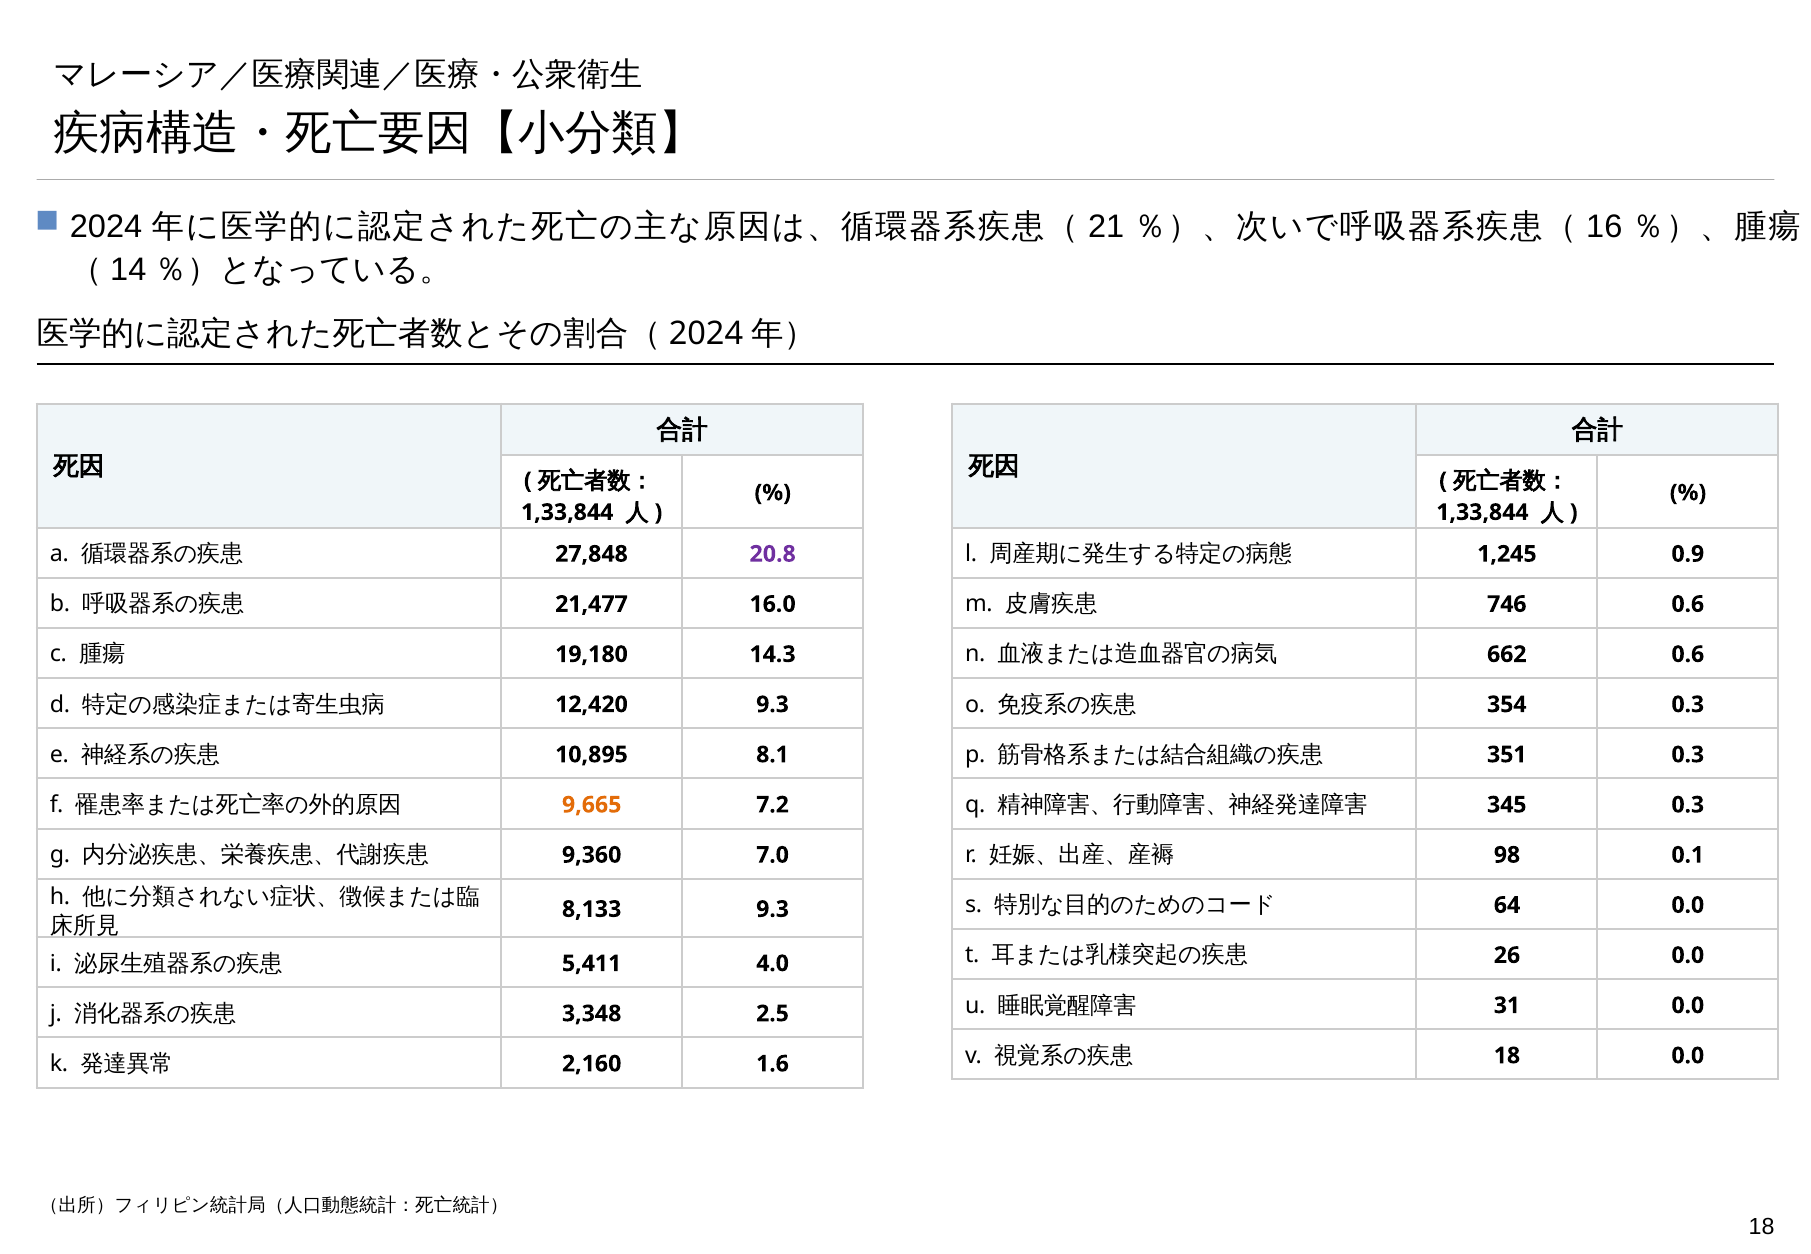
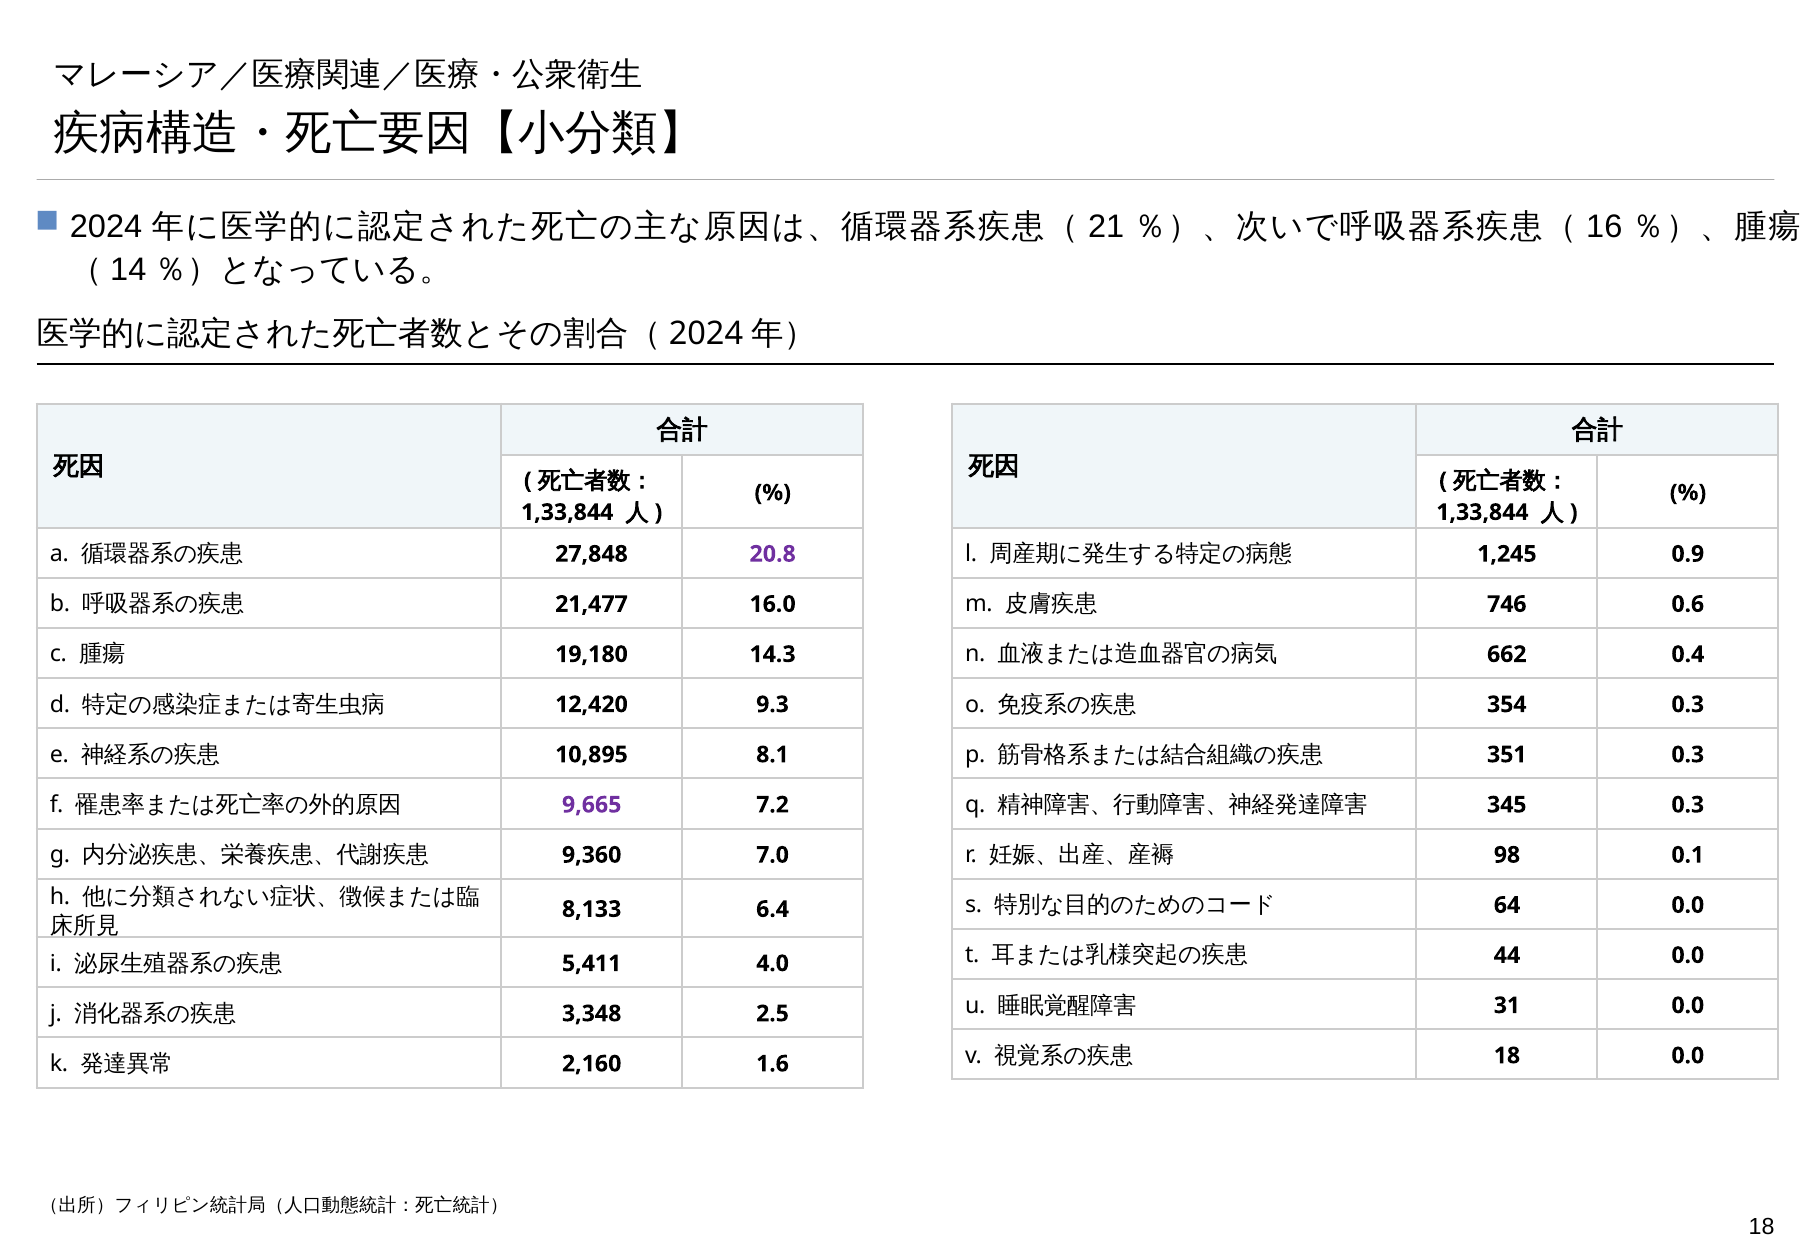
662 0.6: 0.6 -> 0.4 (1688, 654)
9,665 colour: orange -> purple (592, 805)
8,133 9.3: 9.3 -> 6.4 (773, 909)
26: 26 -> 44 (1507, 955)
